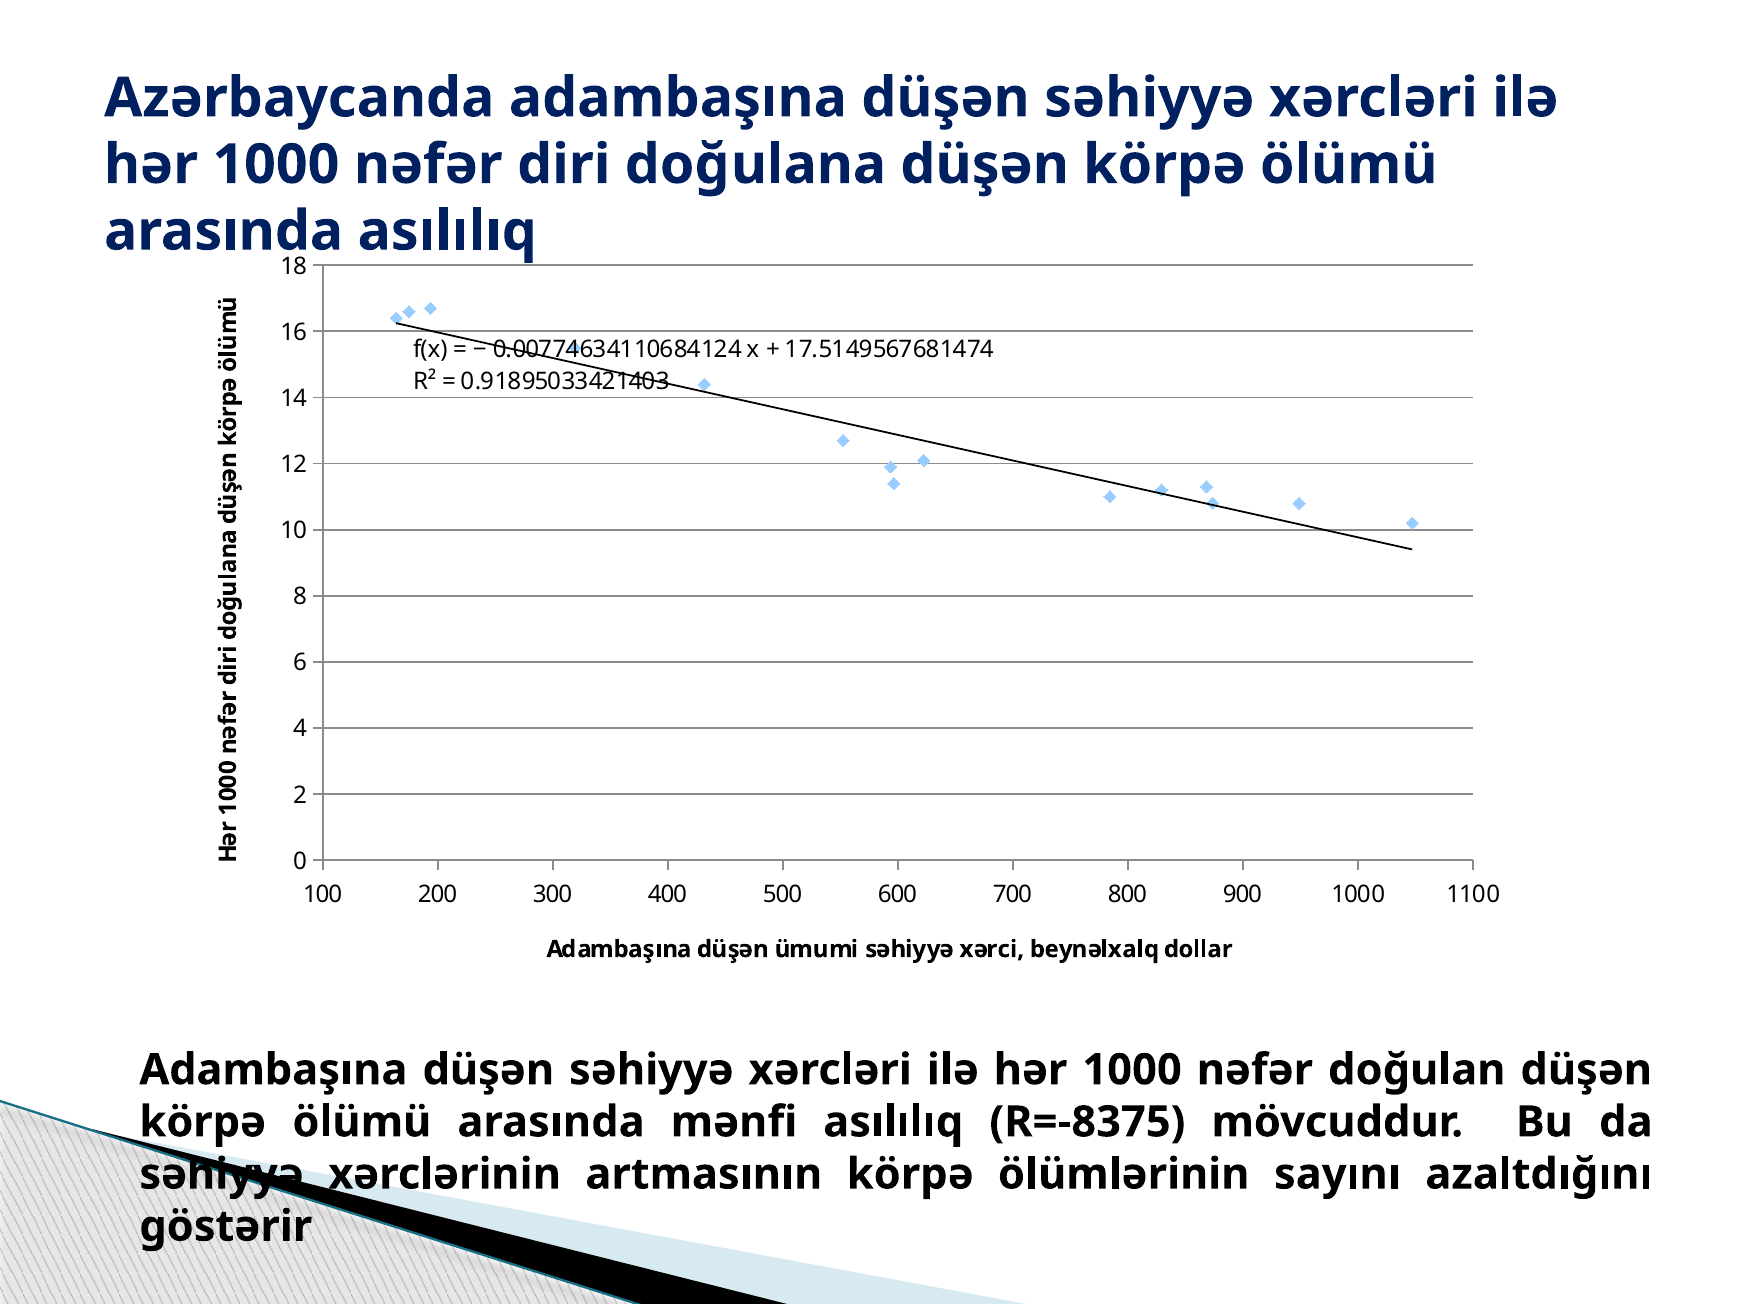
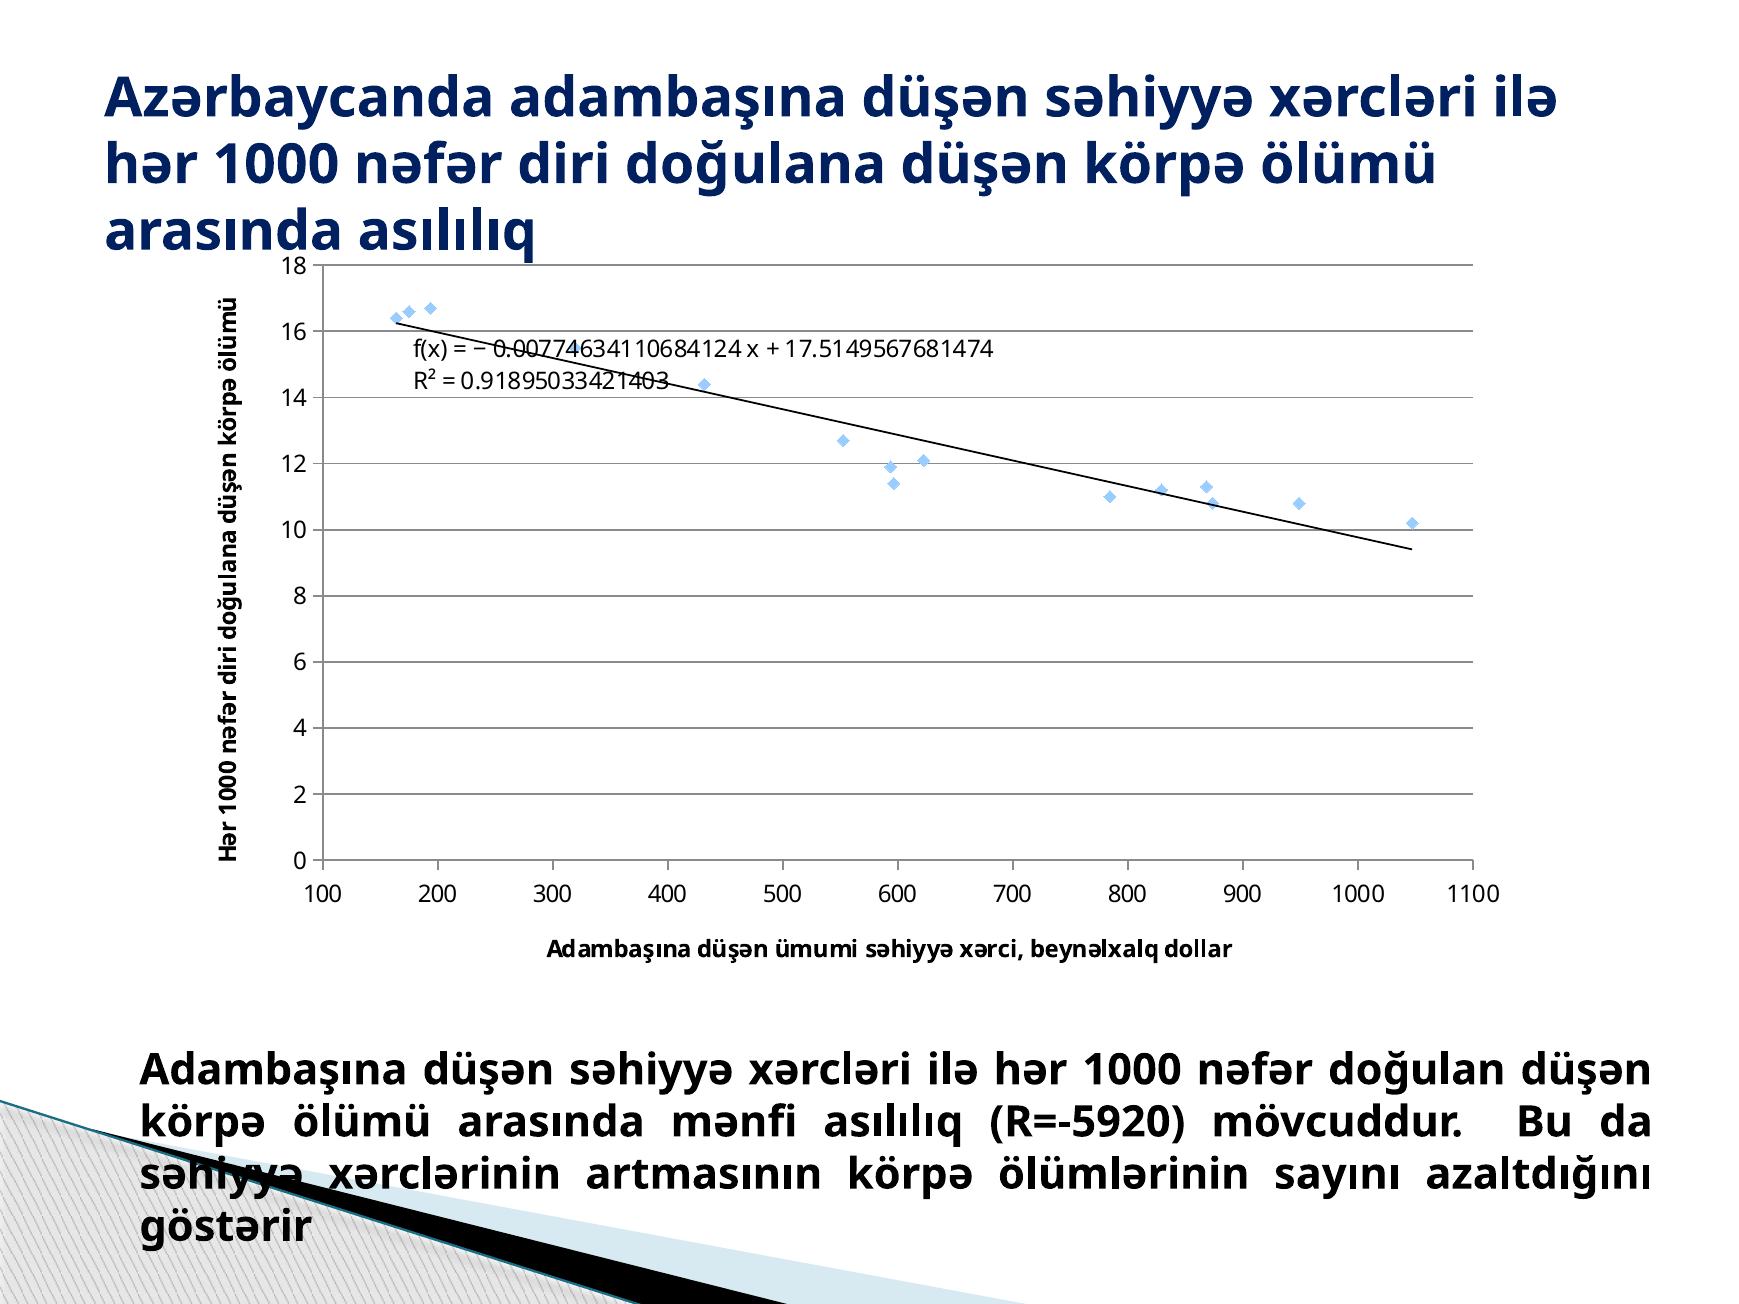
R=-8375: R=-8375 -> R=-5920 (1087, 1122)
